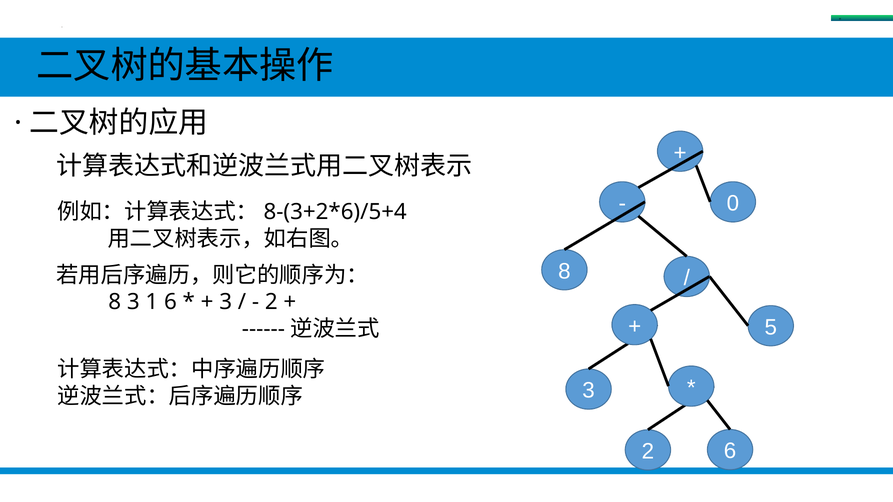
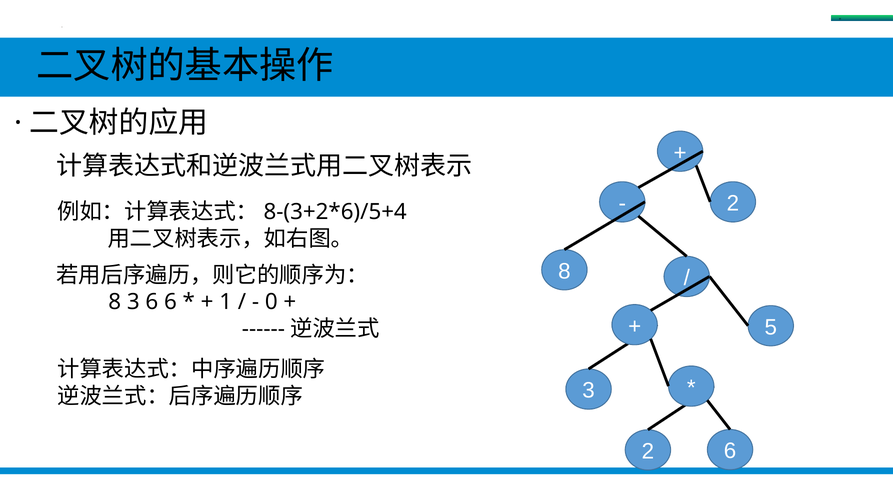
0: 0 -> 2 (733, 204)
3 1: 1 -> 6 (152, 302)
3: 3 -> 1 (226, 302)
2: 2 -> 0 (271, 302)
